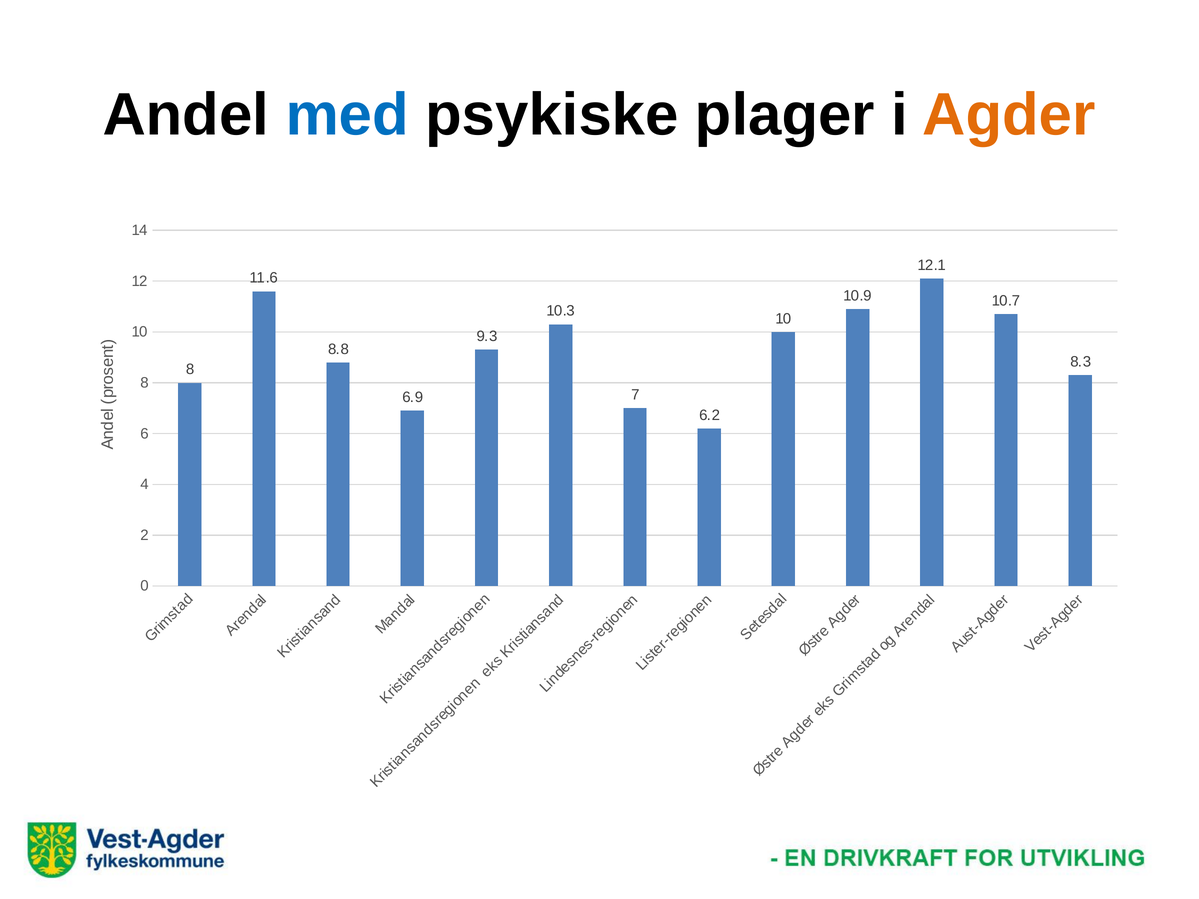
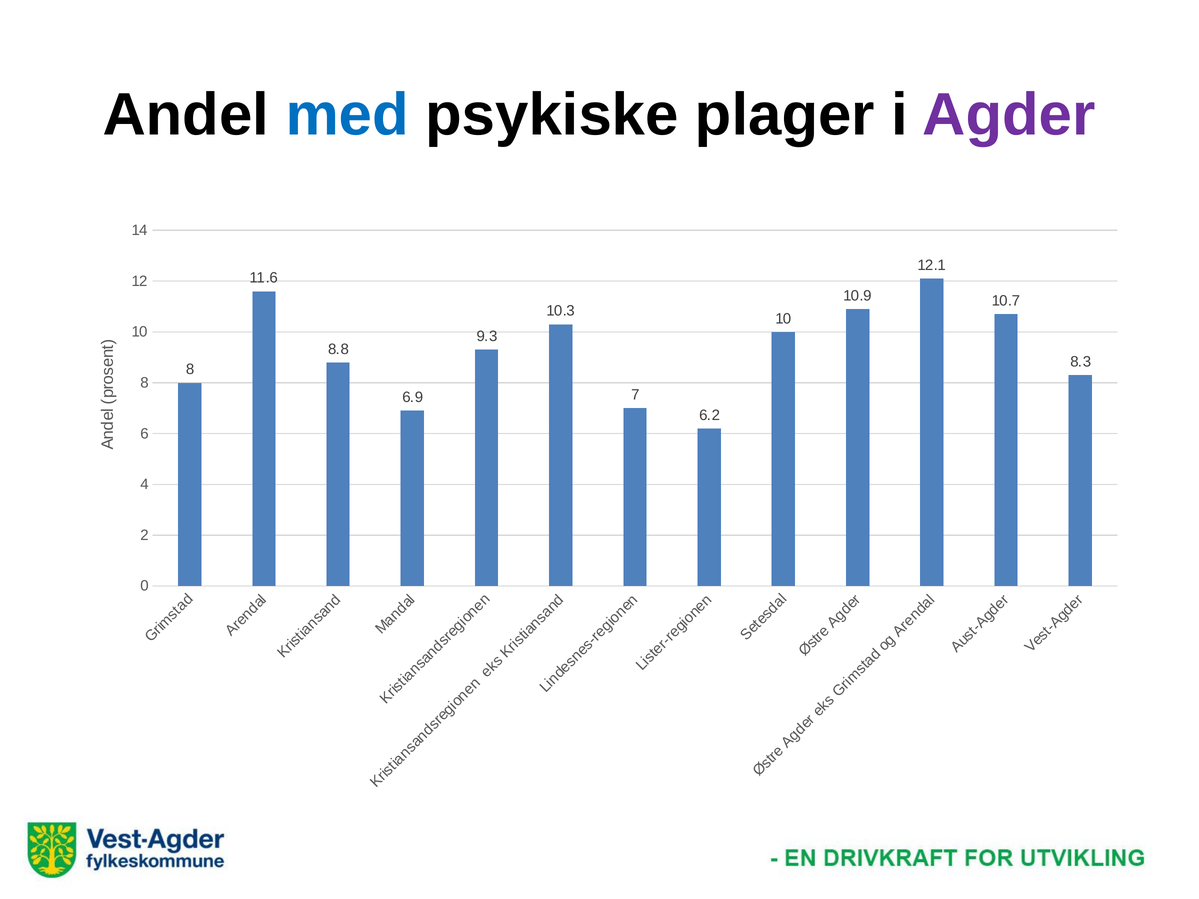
Agder colour: orange -> purple (1009, 115)
